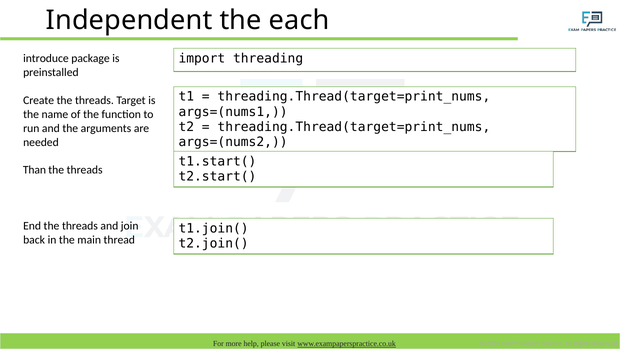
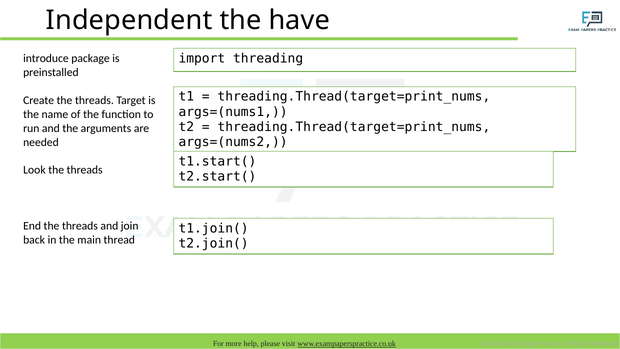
each: each -> have (299, 20)
Than: Than -> Look (34, 170)
